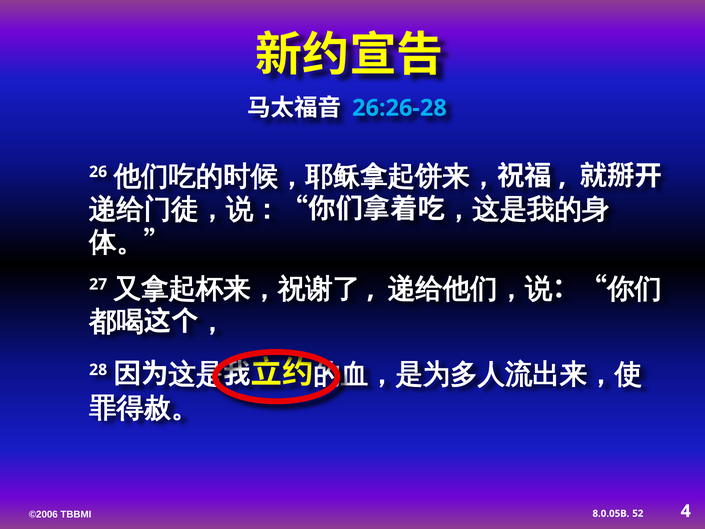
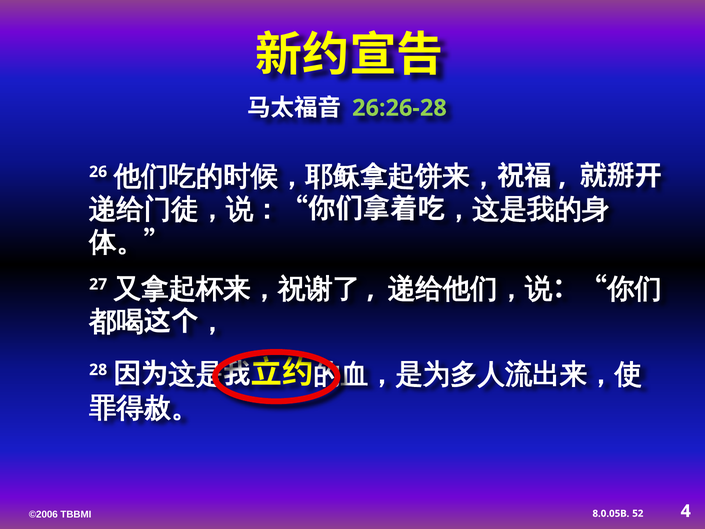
26:26-28 colour: light blue -> light green (399, 108)
